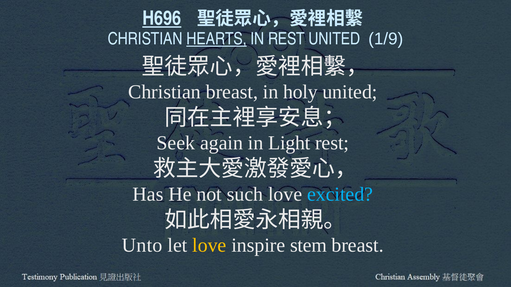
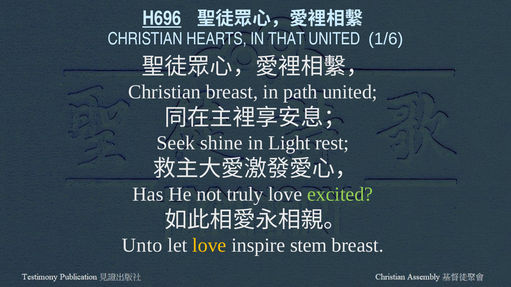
HEARTS underline: present -> none (217, 39)
IN REST: REST -> THAT (286, 39)
1/9: 1/9 -> 1/6 (386, 39)
holy: holy -> path (300, 92)
again: again -> shine (221, 143)
such: such -> truly (245, 194)
excited colour: light blue -> light green (340, 194)
